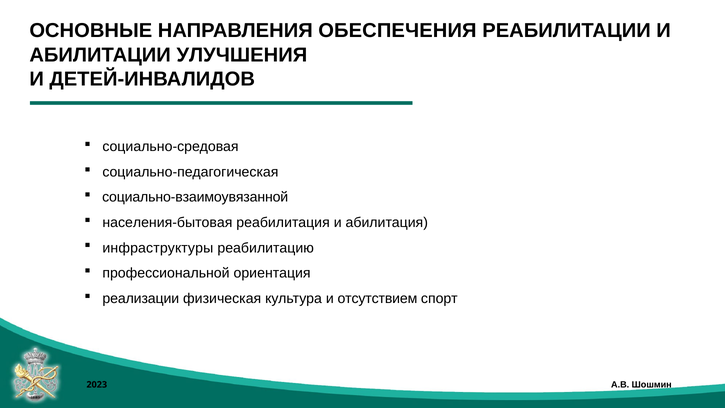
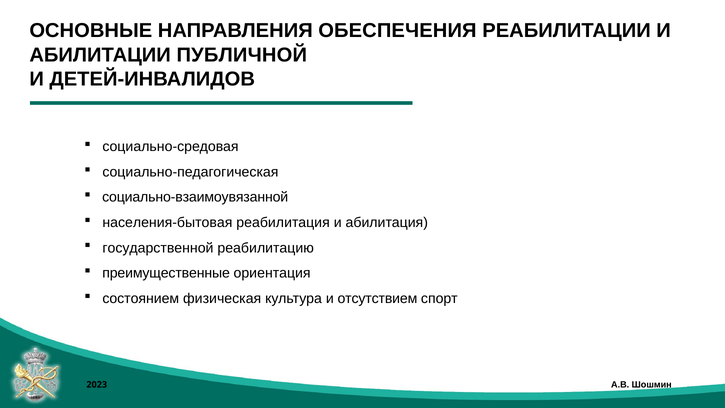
УЛУЧШЕНИЯ: УЛУЧШЕНИЯ -> ПУБЛИЧНОЙ (242, 55)
инфраструктуры: инфраструктуры -> государственной (158, 248)
профессиональной: профессиональной -> преимущественные (166, 273)
реализации: реализации -> состоянием (141, 298)
